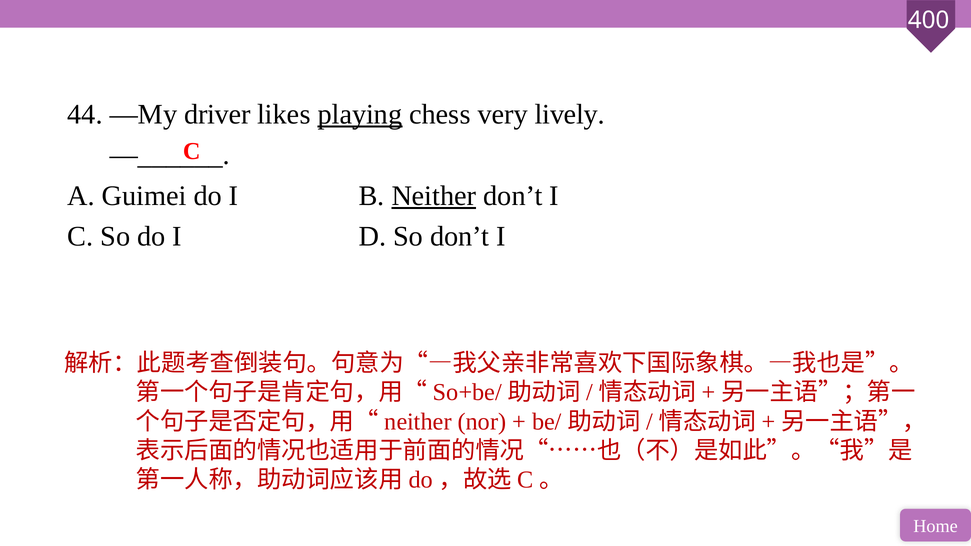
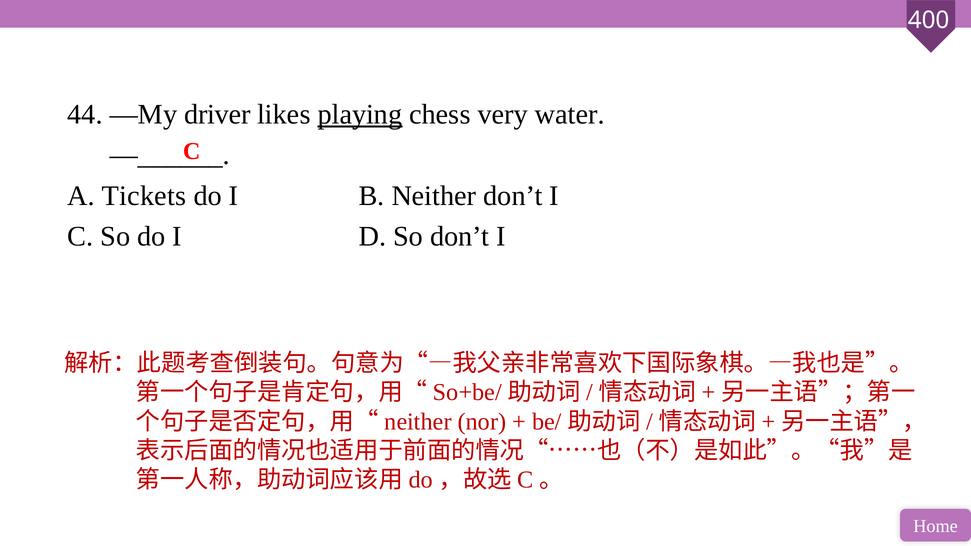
lively: lively -> water (570, 114)
Guimei: Guimei -> Tickets (144, 196)
Neither underline: present -> none (434, 196)
